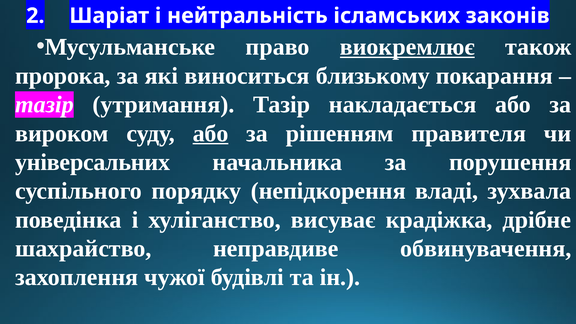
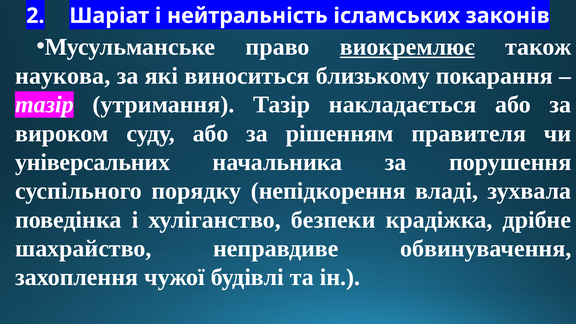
пророка: пророка -> наукова (63, 76)
або underline: present -> none (211, 133)
висуває: висуває -> безпеки (333, 220)
